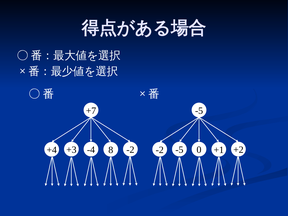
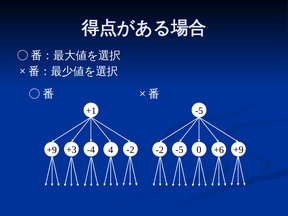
+7: +7 -> +1 (91, 111)
8: 8 -> 4 (111, 150)
+1: +1 -> +6 (219, 150)
+4: +4 -> +9 (52, 150)
-2 +2: +2 -> +9 (238, 150)
